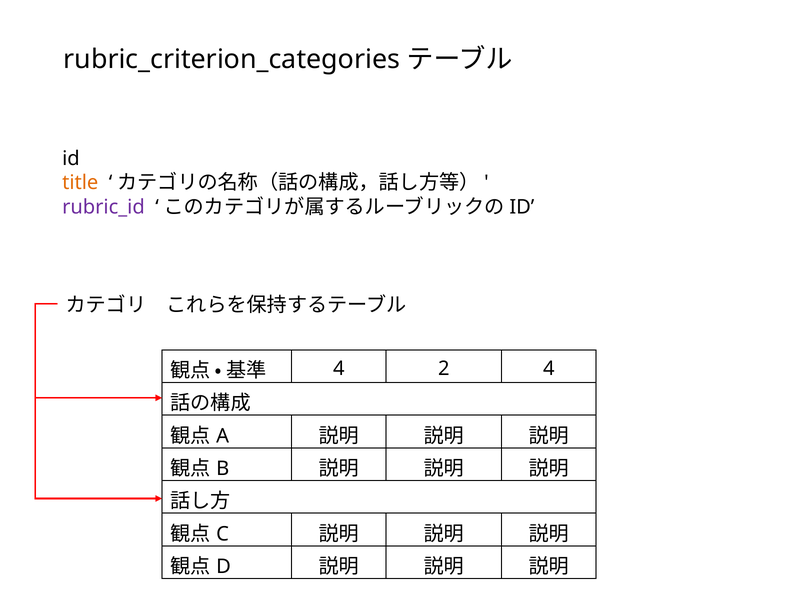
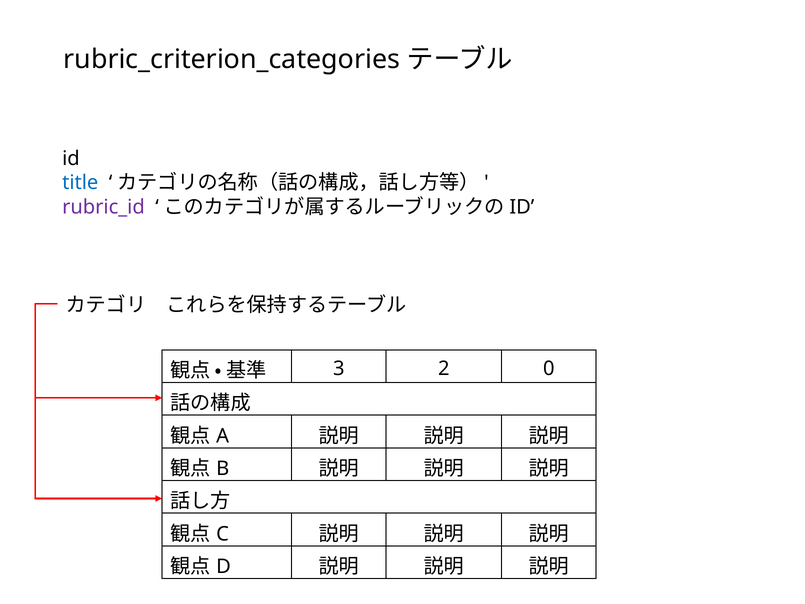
title colour: orange -> blue (80, 183)
4: 4 -> 3 (339, 369)
2 4: 4 -> 0 (549, 369)
